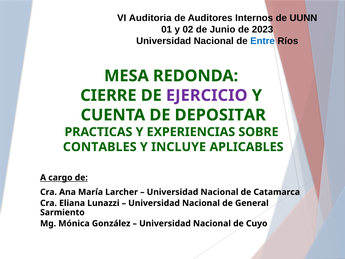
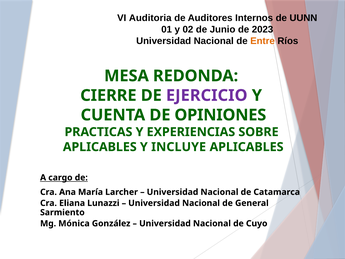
Entre colour: blue -> orange (263, 41)
DEPOSITAR: DEPOSITAR -> OPINIONES (220, 115)
CONTABLES: CONTABLES -> APLICABLES (100, 147)
